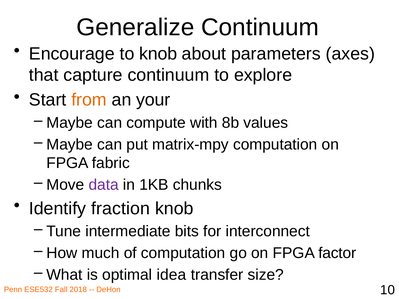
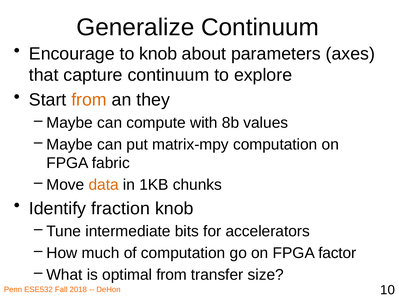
your: your -> they (153, 100)
data colour: purple -> orange (104, 185)
interconnect: interconnect -> accelerators (268, 231)
optimal idea: idea -> from (172, 275)
